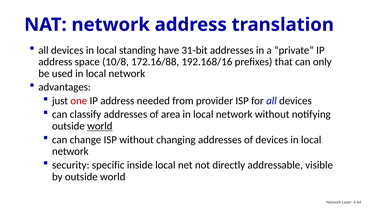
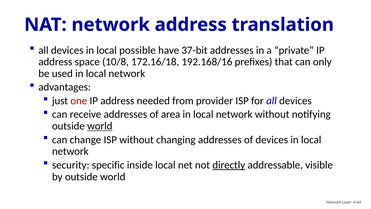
standing: standing -> possible (137, 50)
31-bit: 31-bit -> 37-bit (195, 50)
172.16/88: 172.16/88 -> 172.16/18 (155, 62)
classify: classify -> receive (85, 114)
directly underline: none -> present (229, 165)
